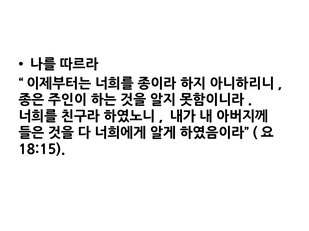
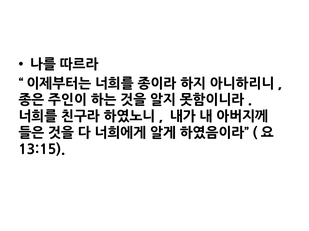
18:15: 18:15 -> 13:15 (42, 150)
